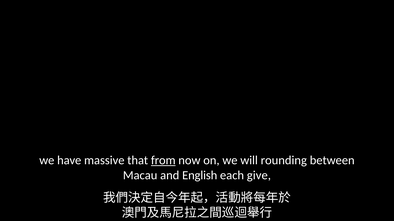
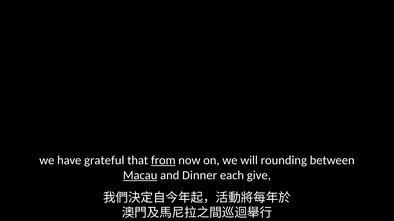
massive: massive -> grateful (104, 161)
Macau underline: none -> present (140, 176)
English: English -> Dinner (200, 176)
